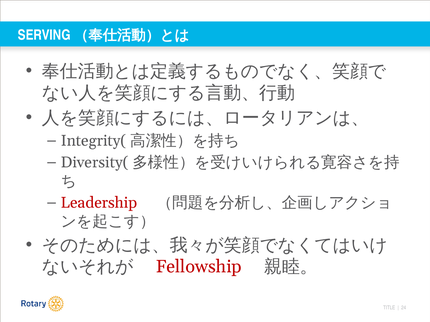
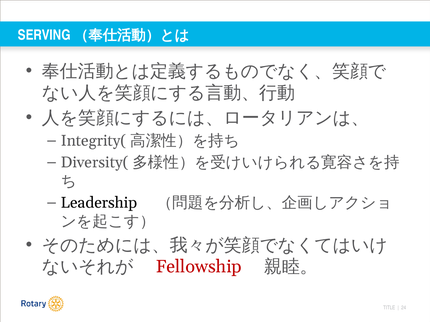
Leadership colour: red -> black (99, 203)
